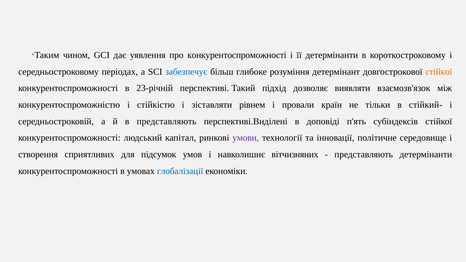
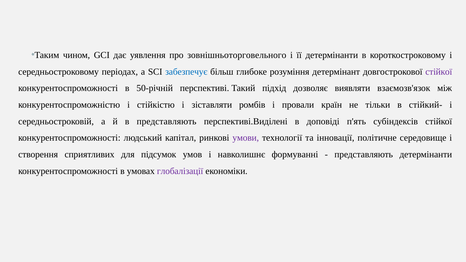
про конкурентоспроможності: конкурентоспроможності -> зовнішньоторговельного (237, 55)
стійкої colour: orange -> purple (439, 72)
23-річній: 23-річній -> 50-річній (155, 88)
рівнем: рівнем -> ромбів (252, 105)
вітчизняних: вітчизняних -> формуванні (295, 155)
глобалізації colour: blue -> purple (180, 171)
